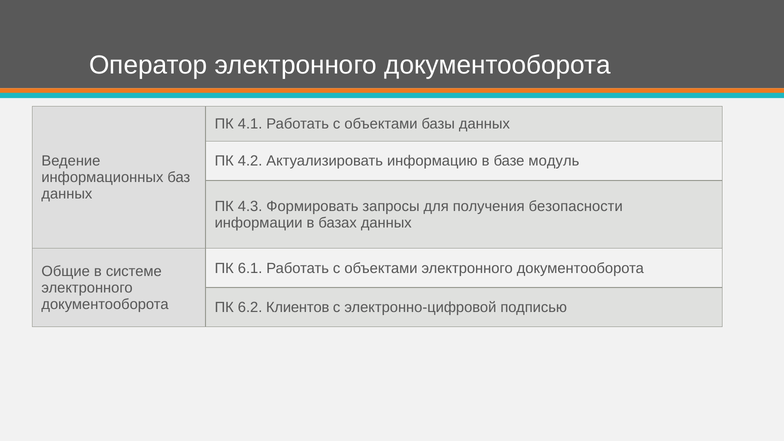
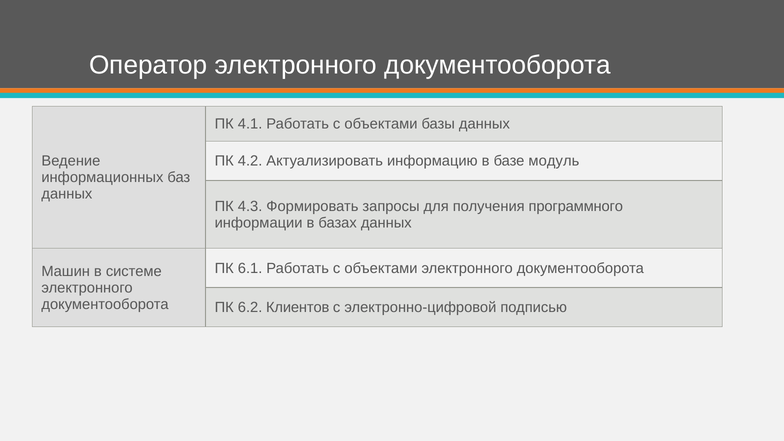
безопасности: безопасности -> программного (576, 206)
Общие: Общие -> Машин (66, 271)
